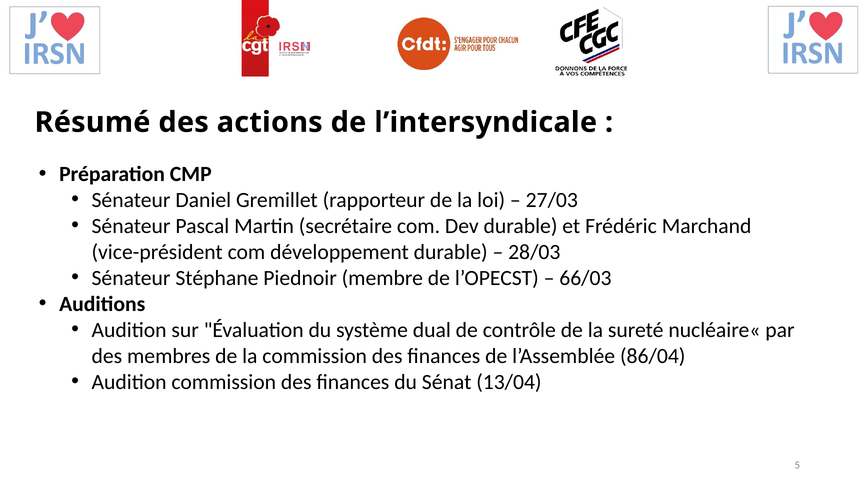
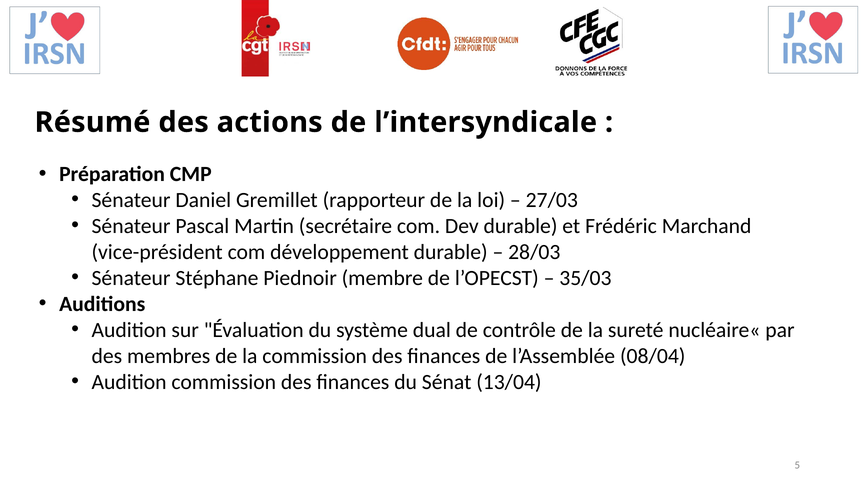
66/03: 66/03 -> 35/03 (585, 278)
86/04: 86/04 -> 08/04 (653, 356)
